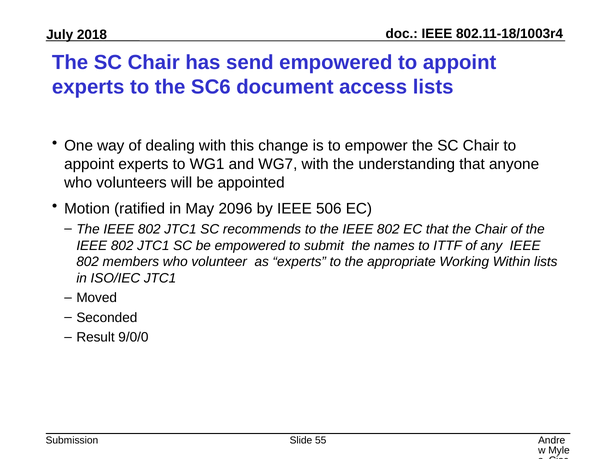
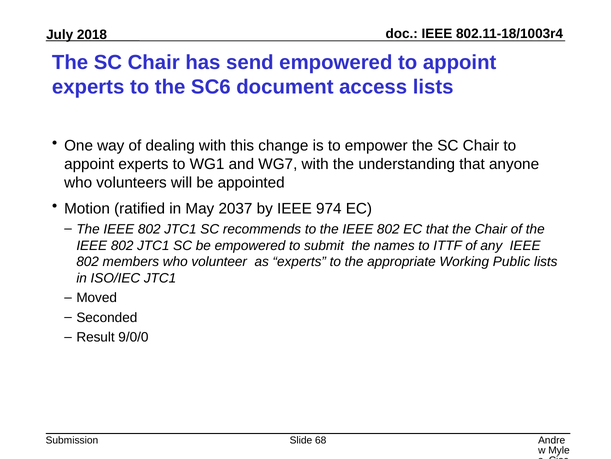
2096: 2096 -> 2037 (235, 208)
506: 506 -> 974 (329, 208)
Within: Within -> Public (512, 261)
55: 55 -> 68 (321, 439)
